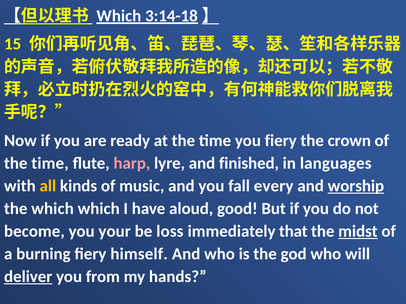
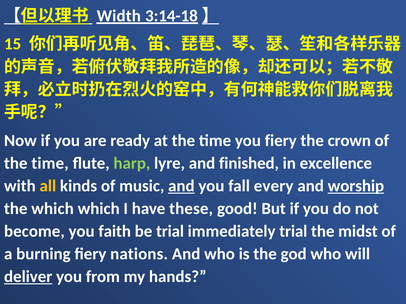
Which: Which -> Width (119, 16)
harp colour: pink -> light green (132, 163)
languages: languages -> excellence (336, 163)
and underline: none -> present (181, 186)
aloud: aloud -> these (191, 209)
your: your -> faith (115, 232)
be loss: loss -> trial (170, 232)
immediately that: that -> trial (293, 232)
midst underline: present -> none (358, 232)
himself: himself -> nations (139, 254)
